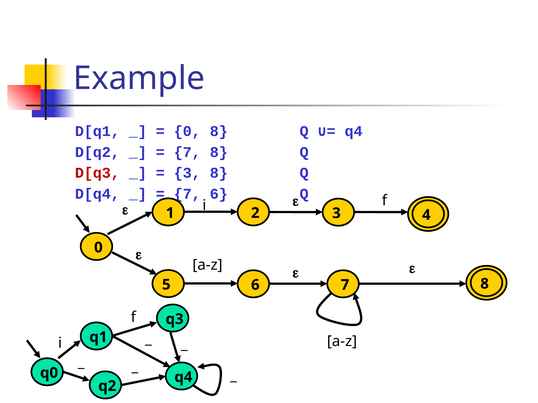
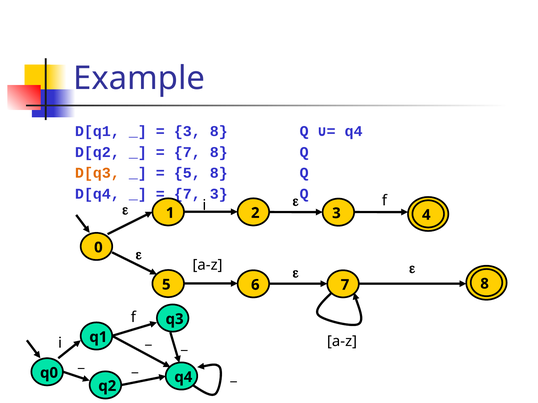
0: 0 -> 3 (187, 131)
D[q3 colour: red -> orange (97, 173)
3: 3 -> 5 (187, 173)
6: 6 -> 3 (219, 194)
